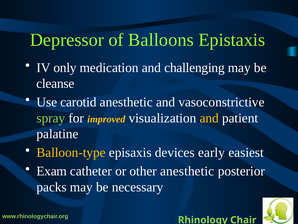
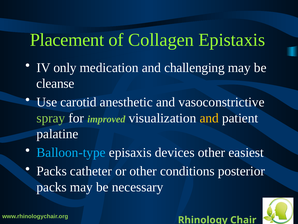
Depressor: Depressor -> Placement (67, 40)
Balloons: Balloons -> Collagen (161, 40)
improved colour: yellow -> light green (106, 119)
Balloon-type colour: yellow -> light blue (71, 152)
devices early: early -> other (212, 152)
Exam: Exam -> Packs (52, 171)
other anesthetic: anesthetic -> conditions (187, 171)
